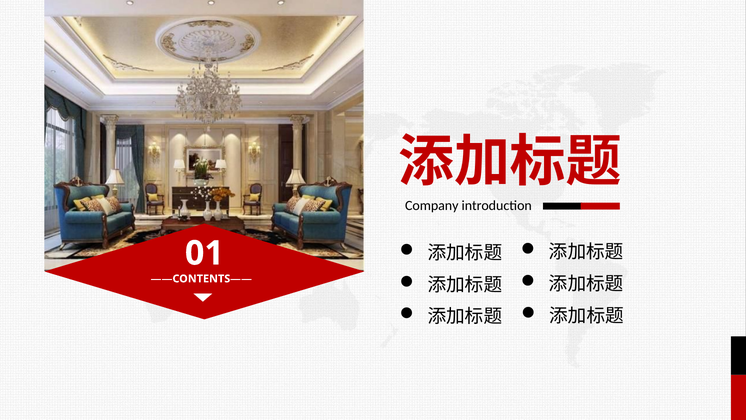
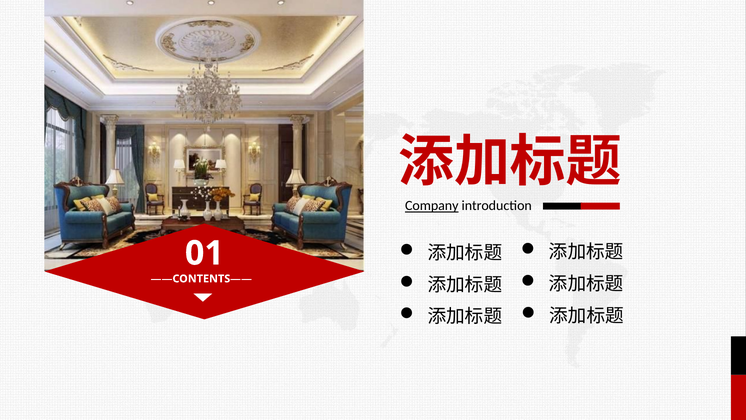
Company underline: none -> present (432, 206)
